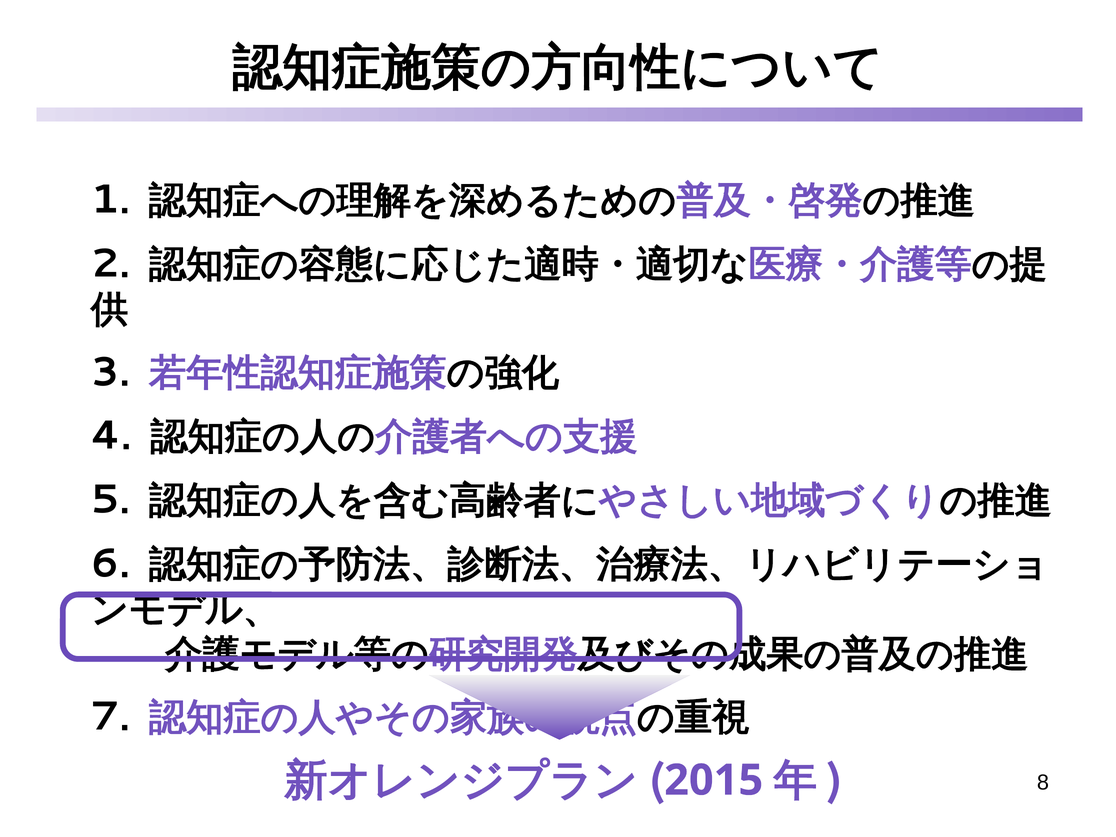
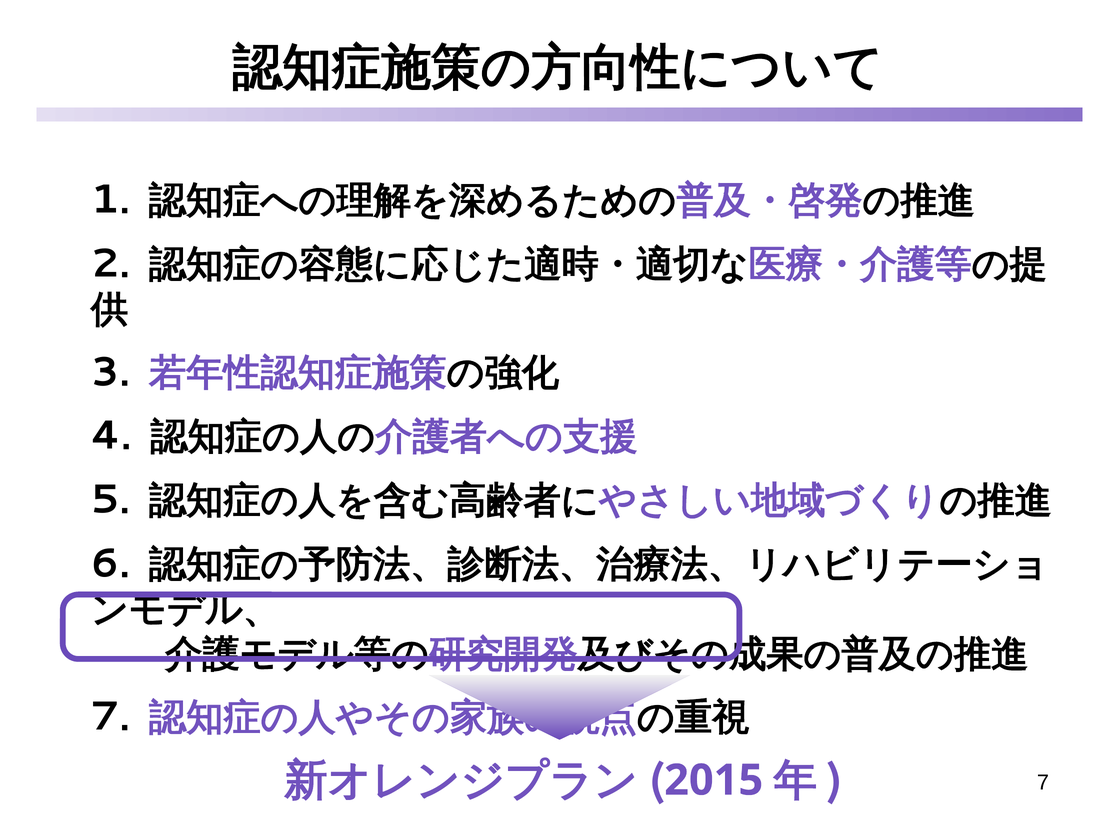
8: 8 -> 7 (1043, 782)
